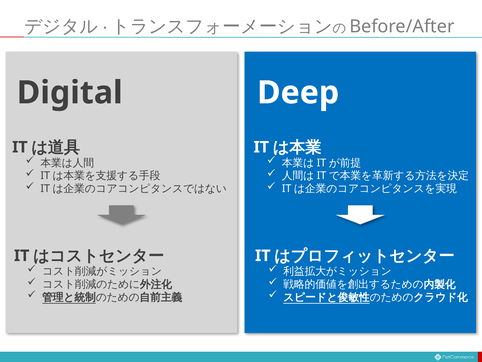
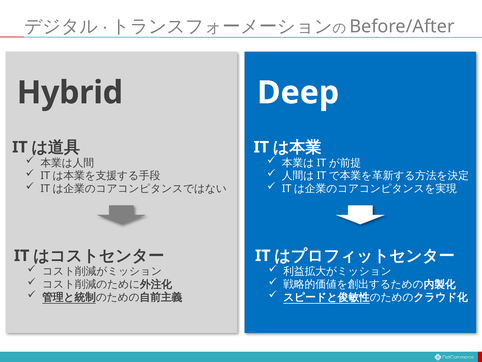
Digital: Digital -> Hybrid (70, 93)
